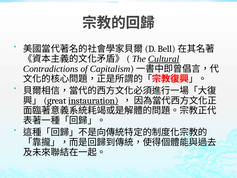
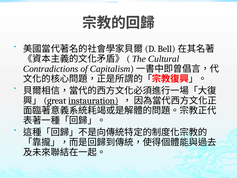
Cultural underline: present -> none (164, 59)
